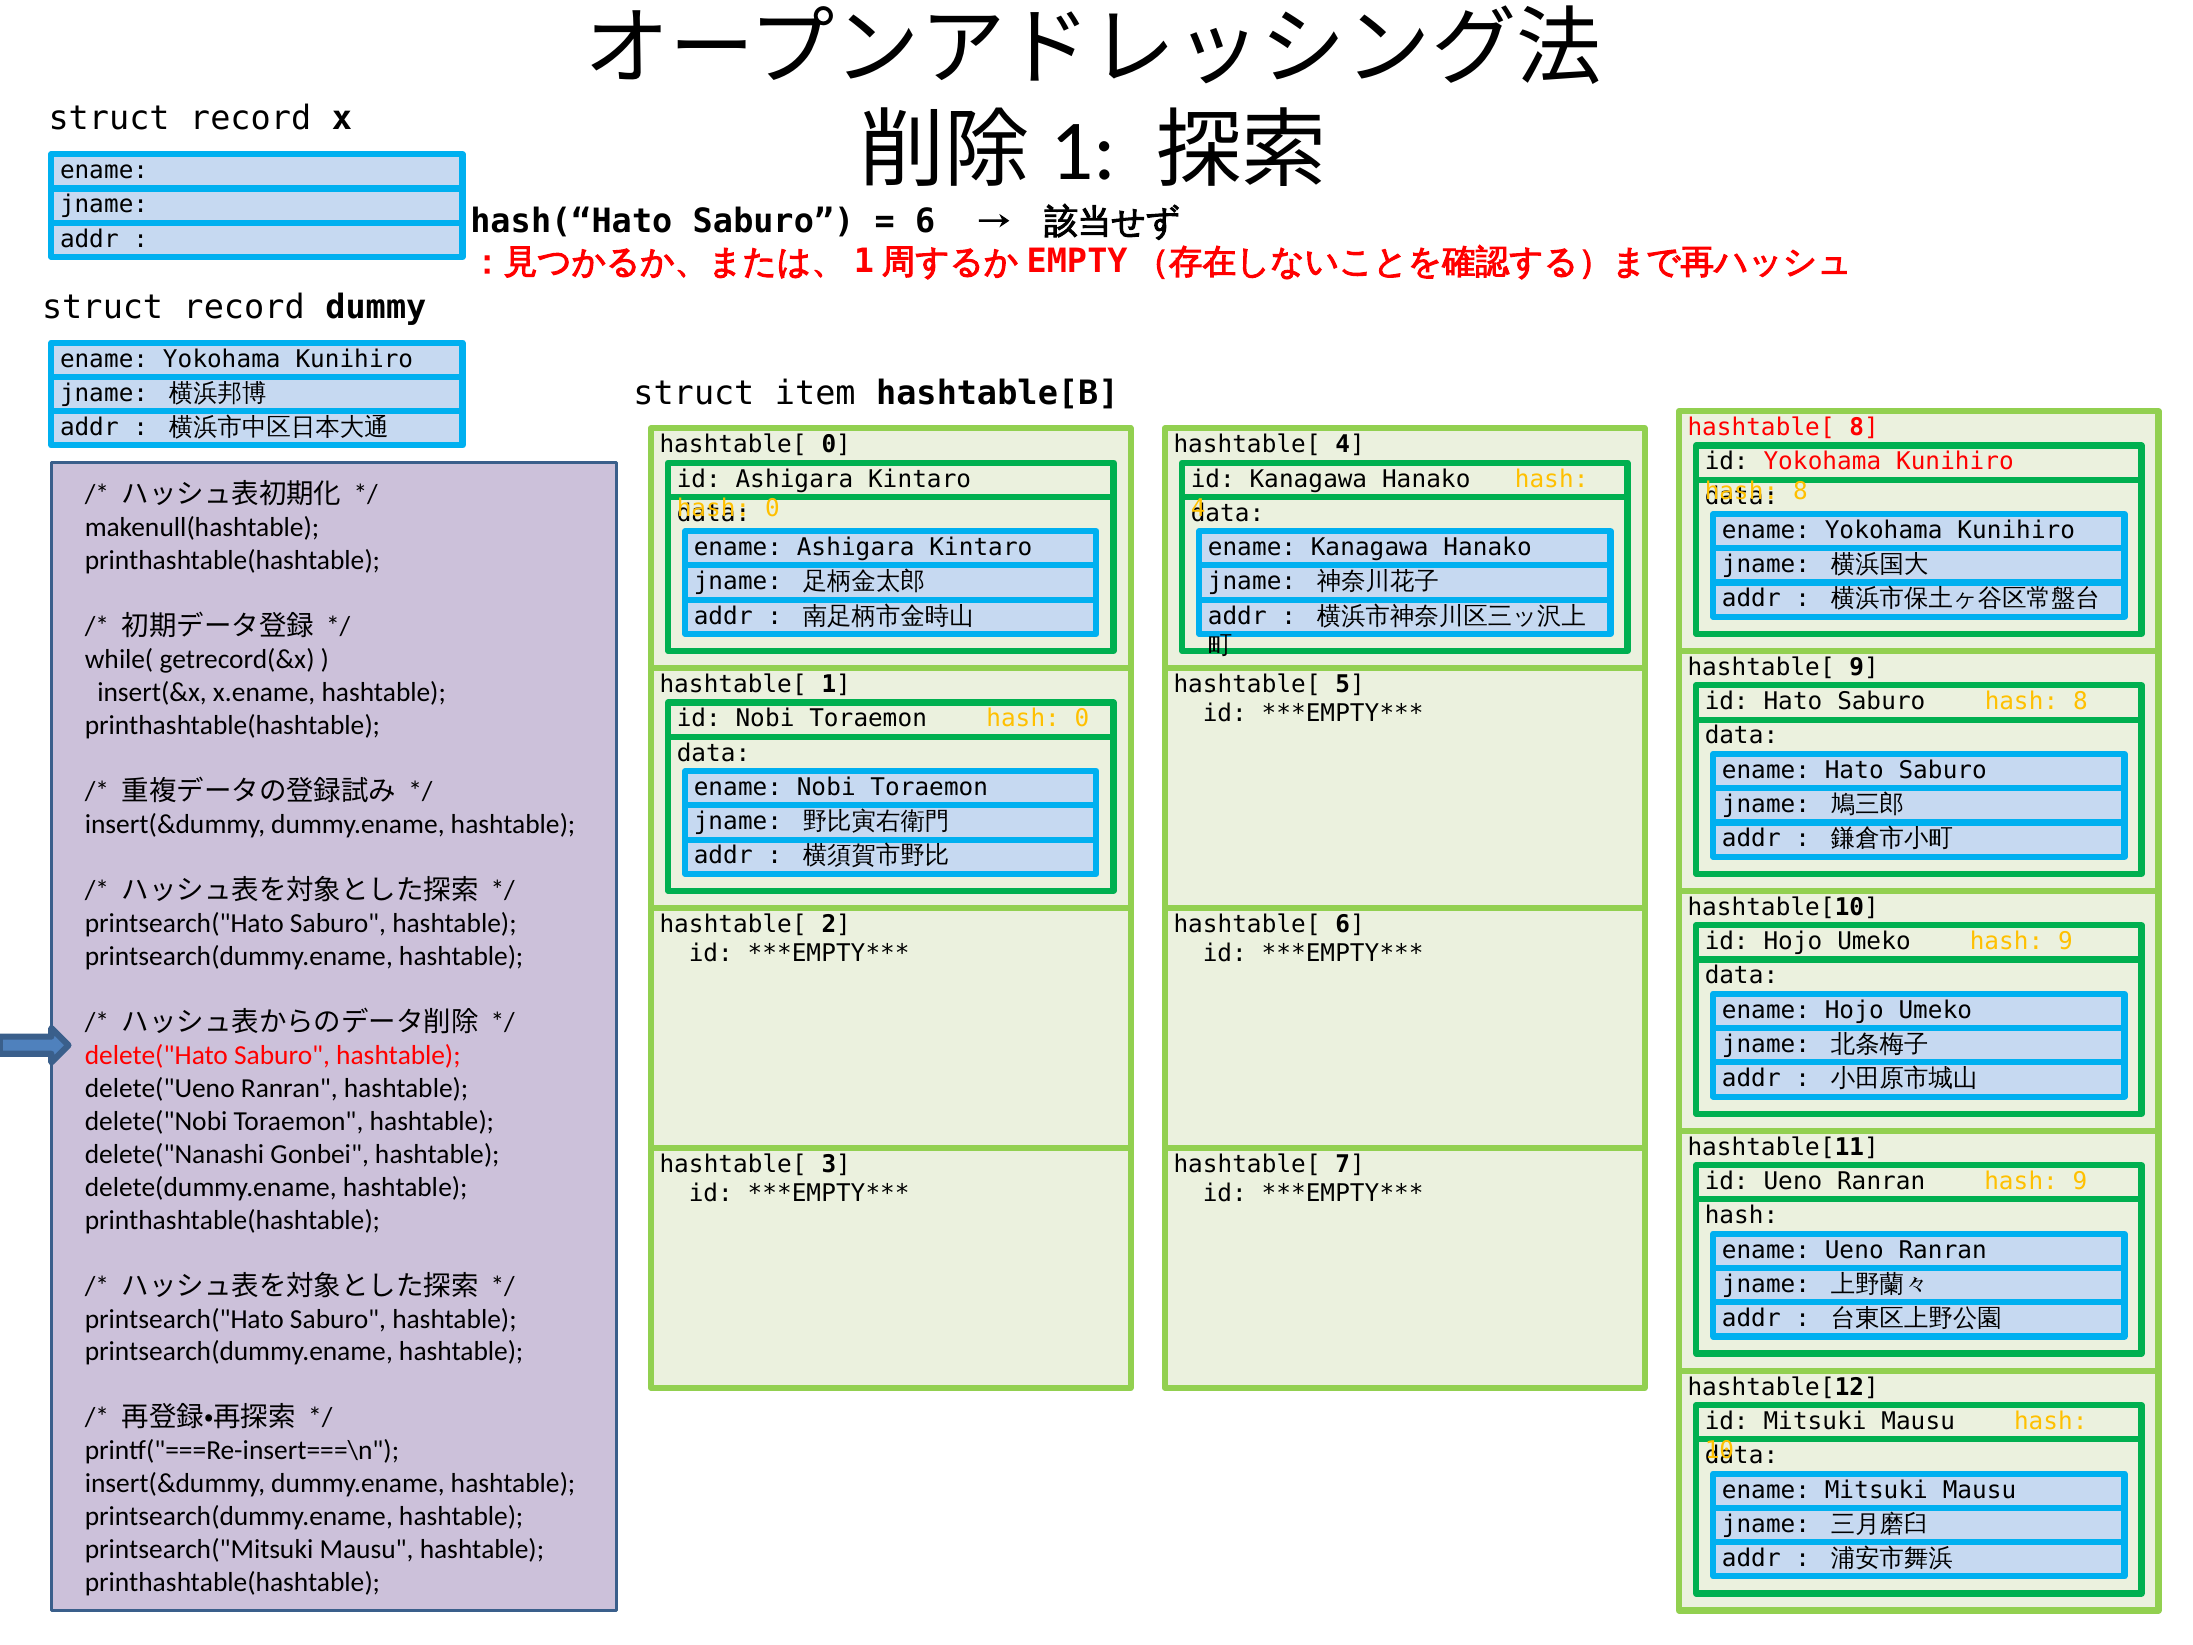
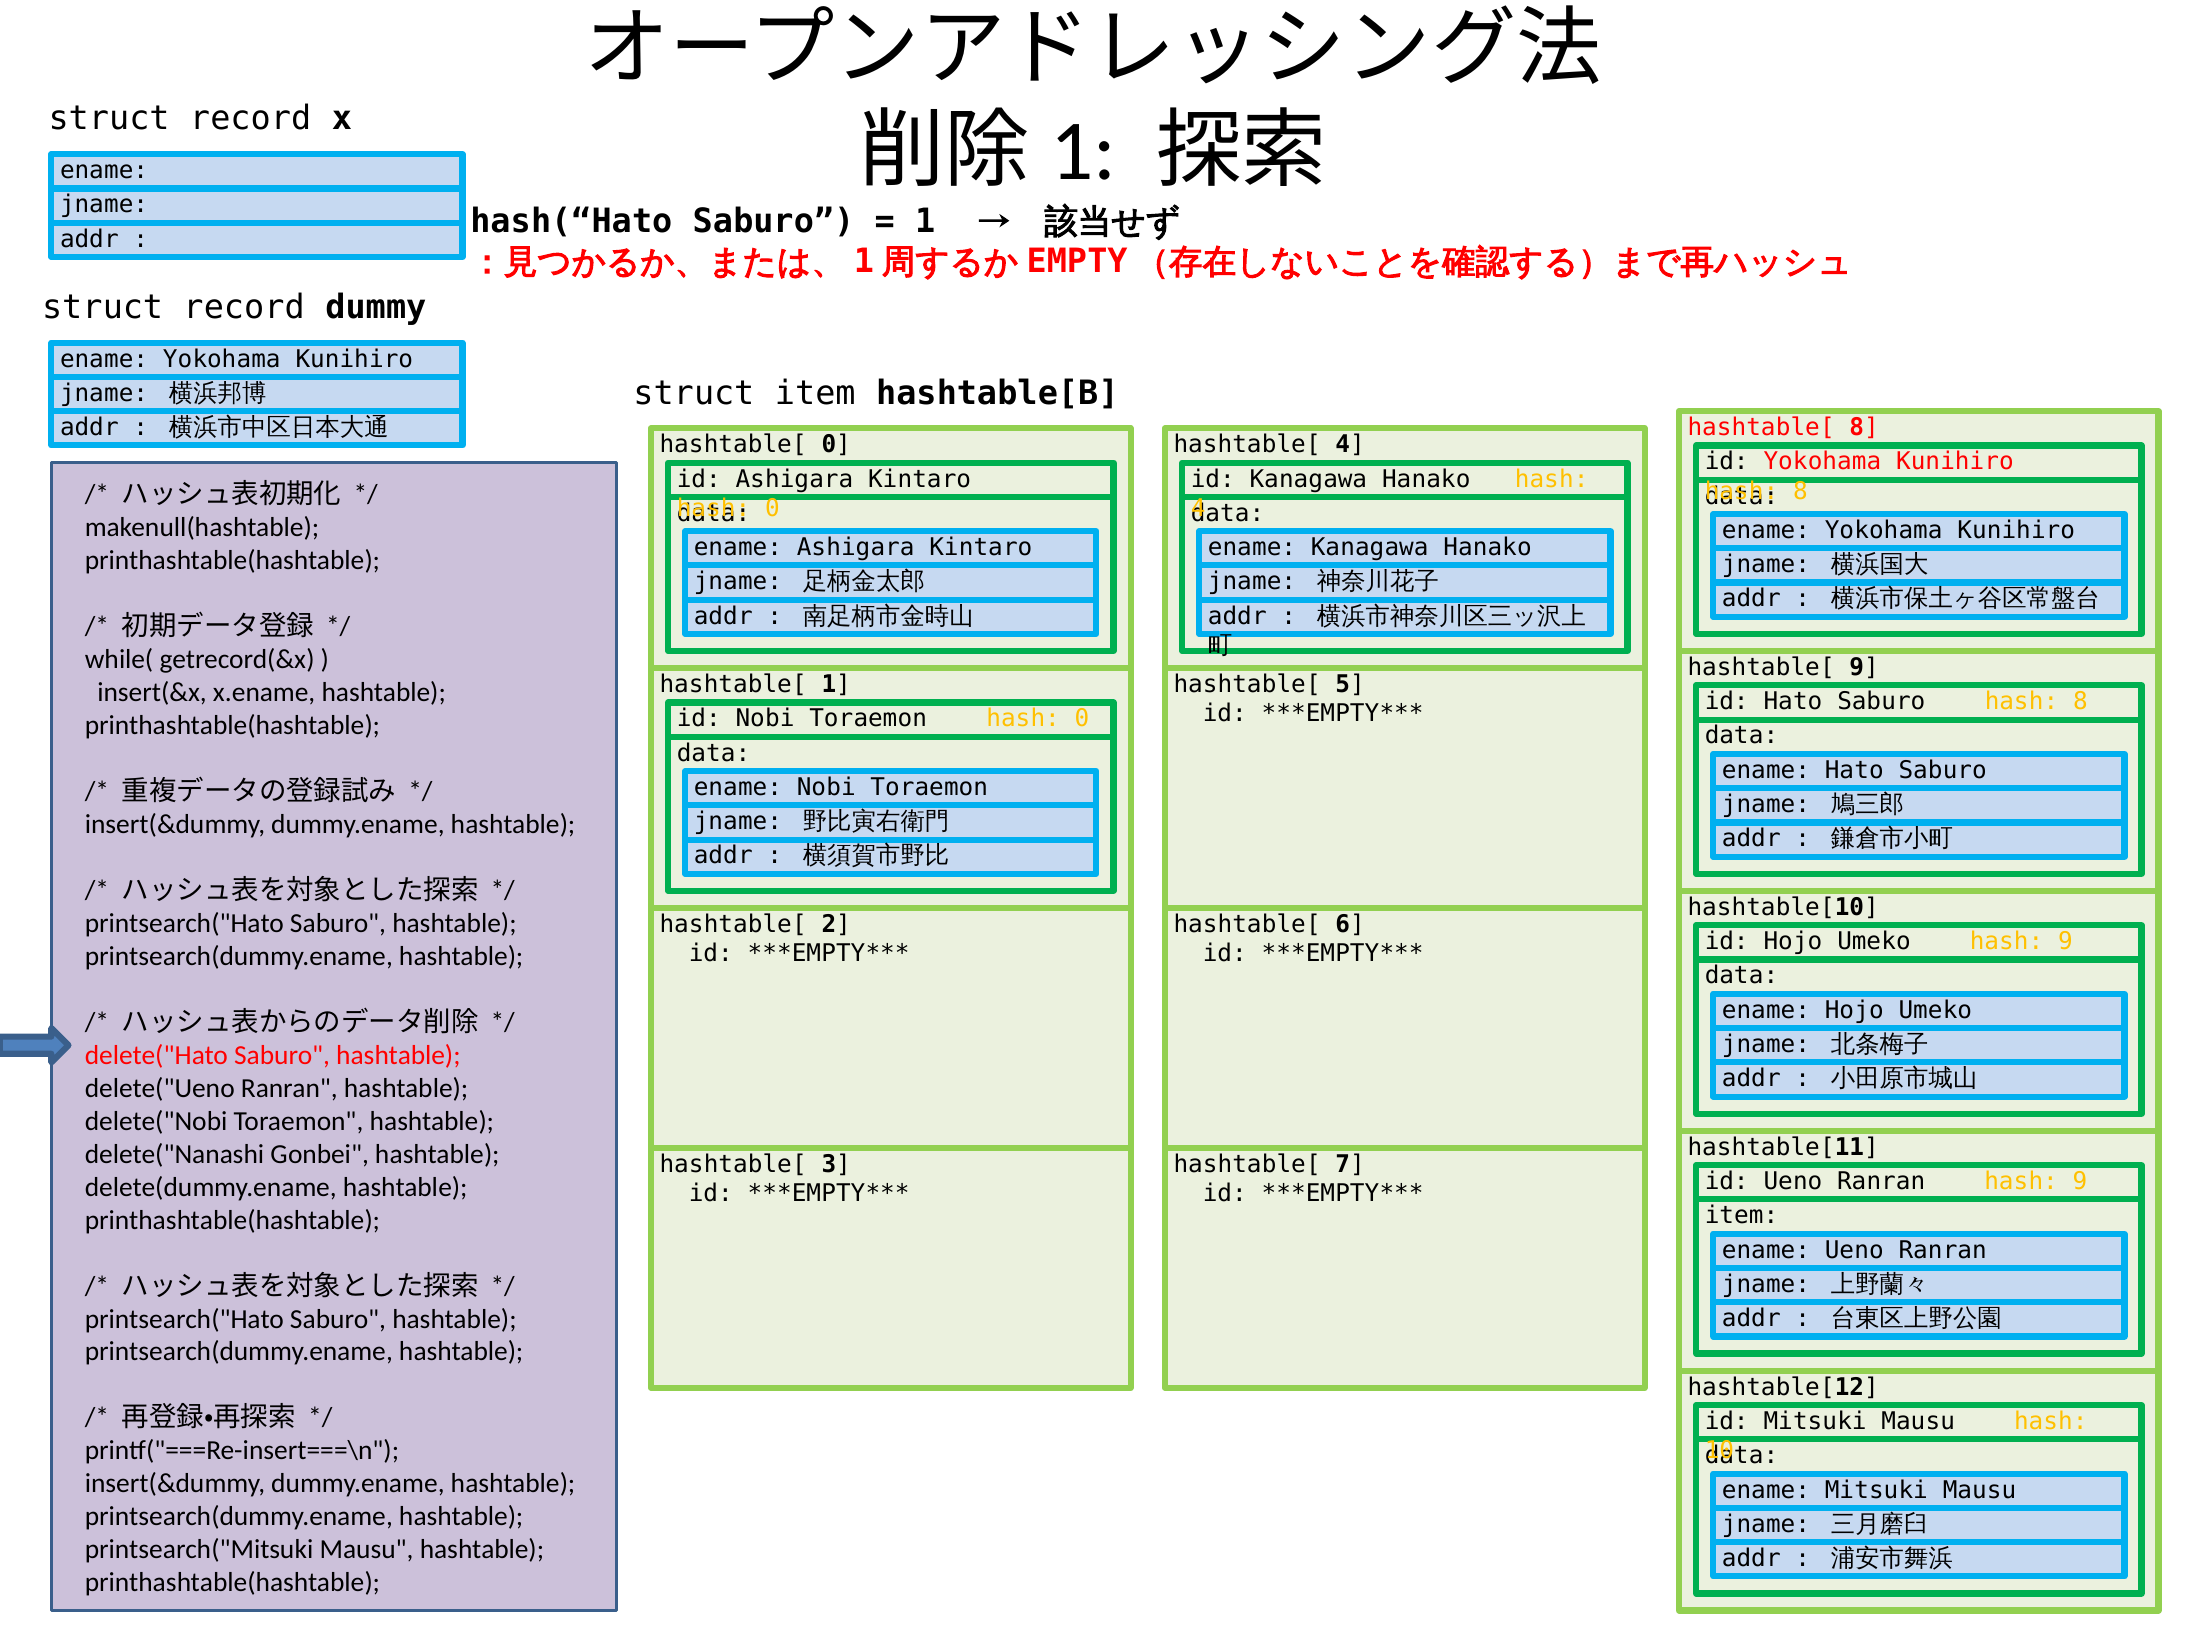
6: 6 -> 1 (925, 222)
hash: hash -> item (1741, 1216)
